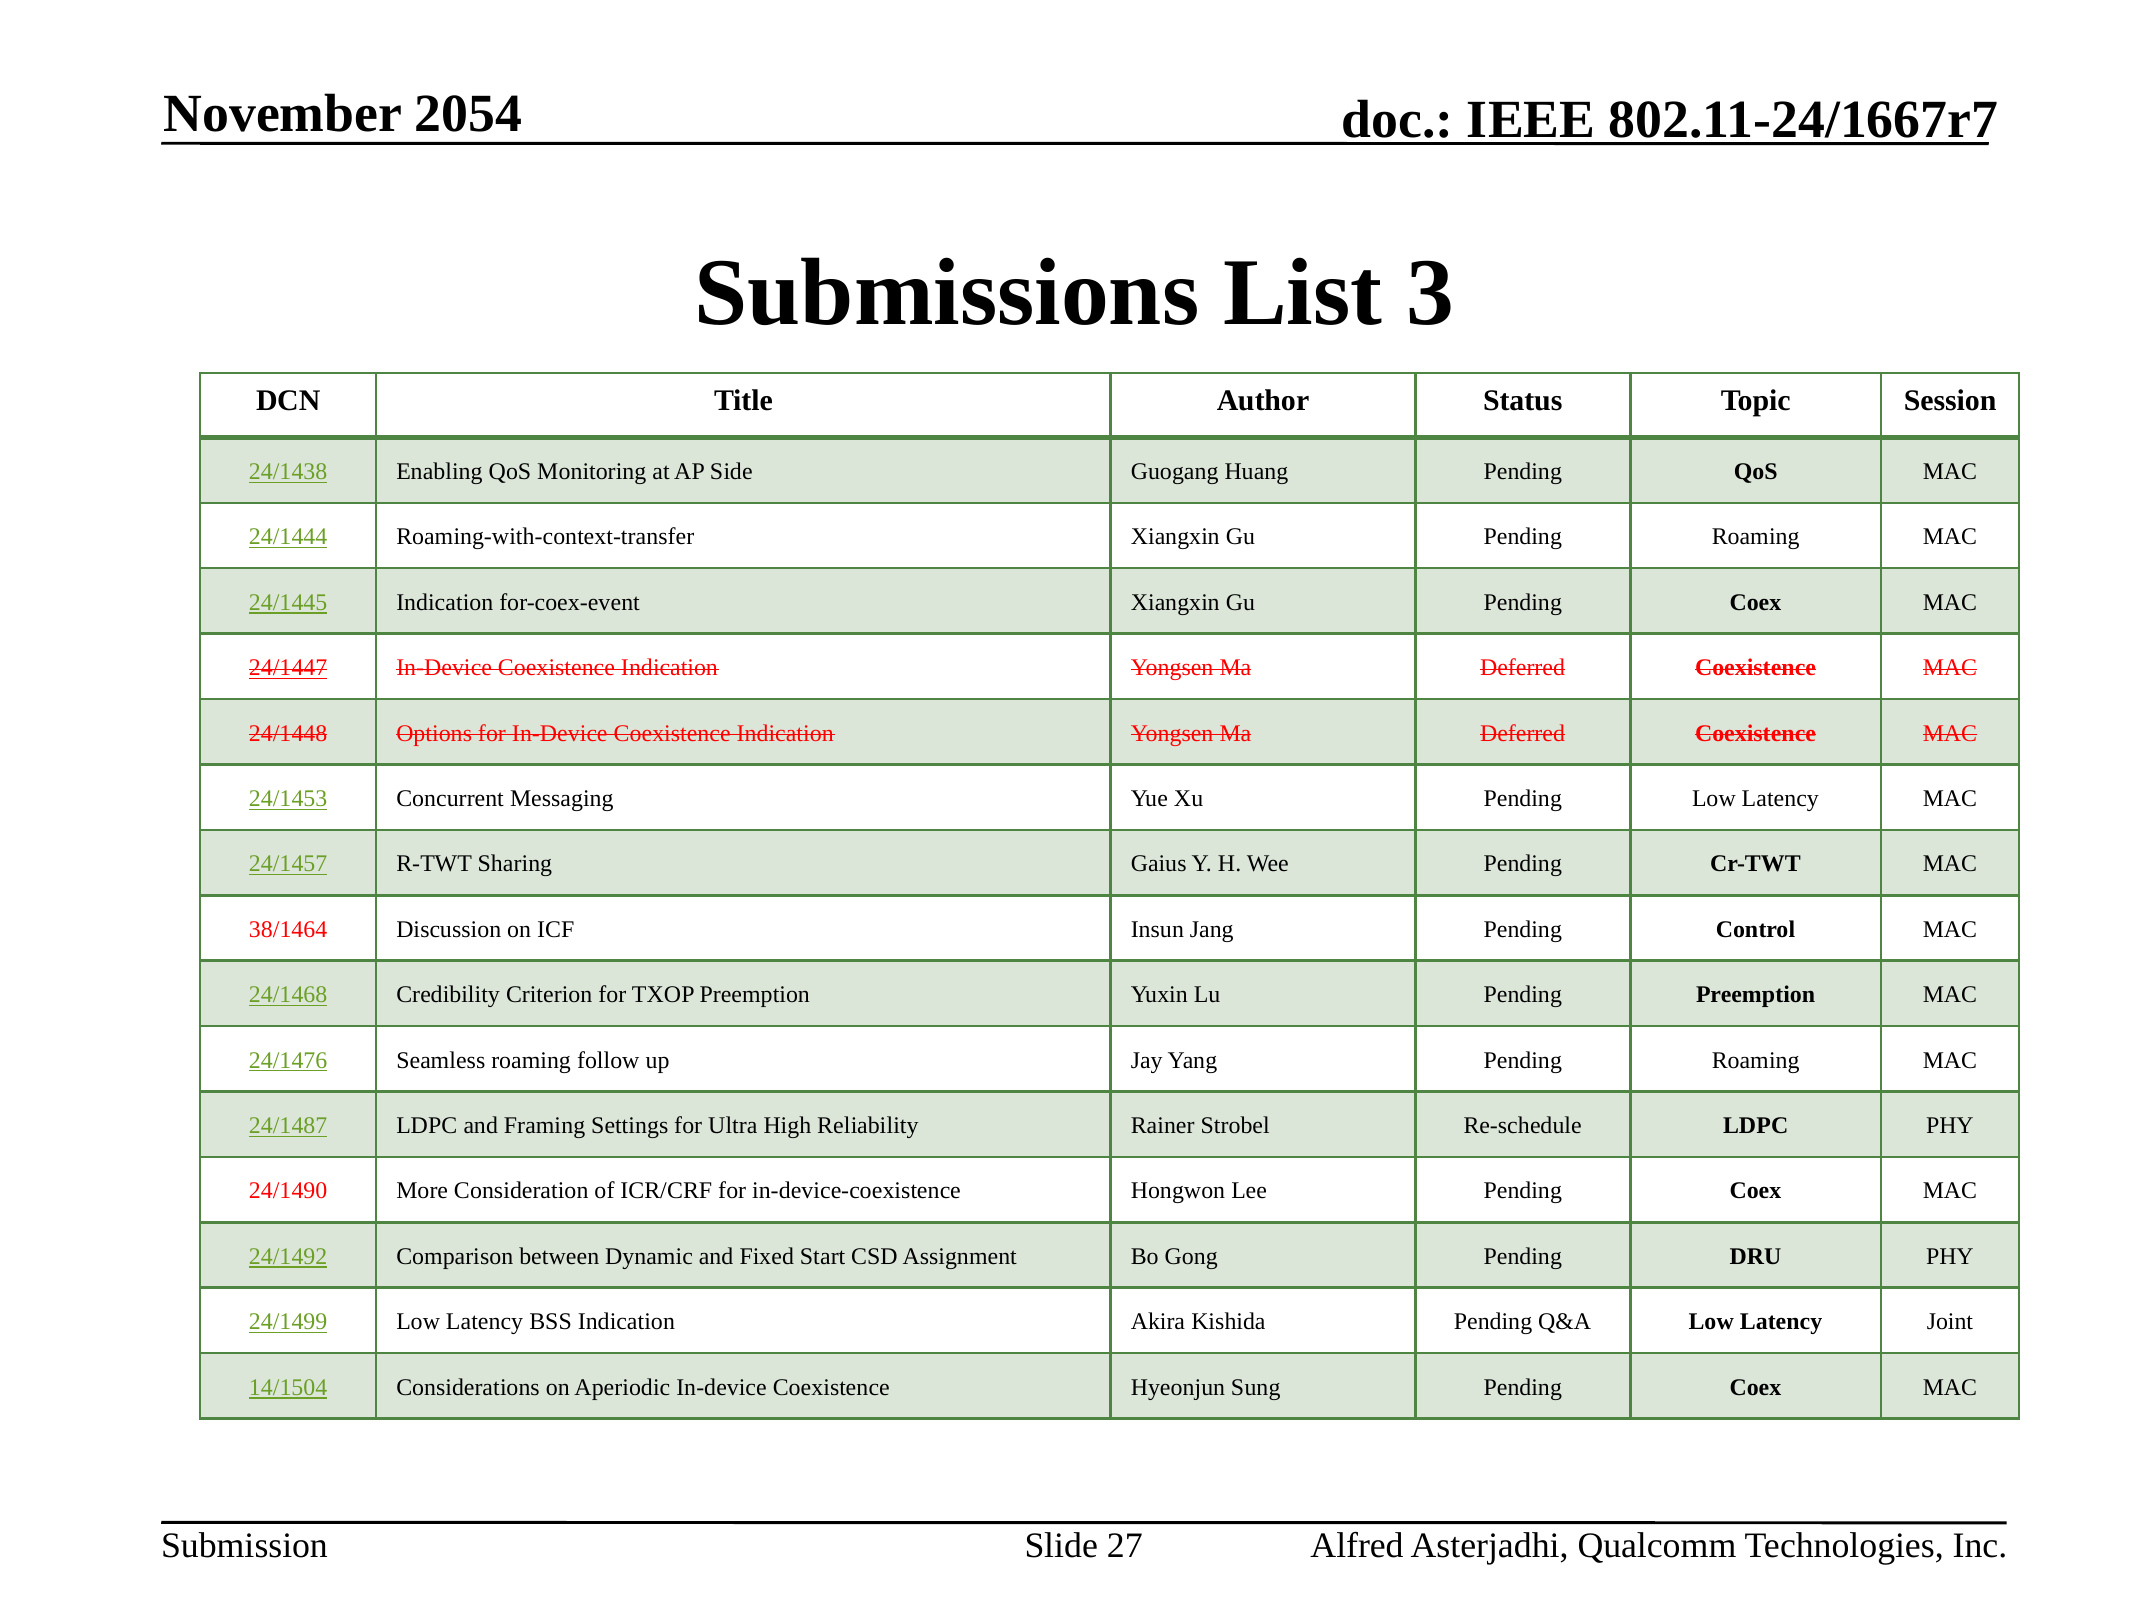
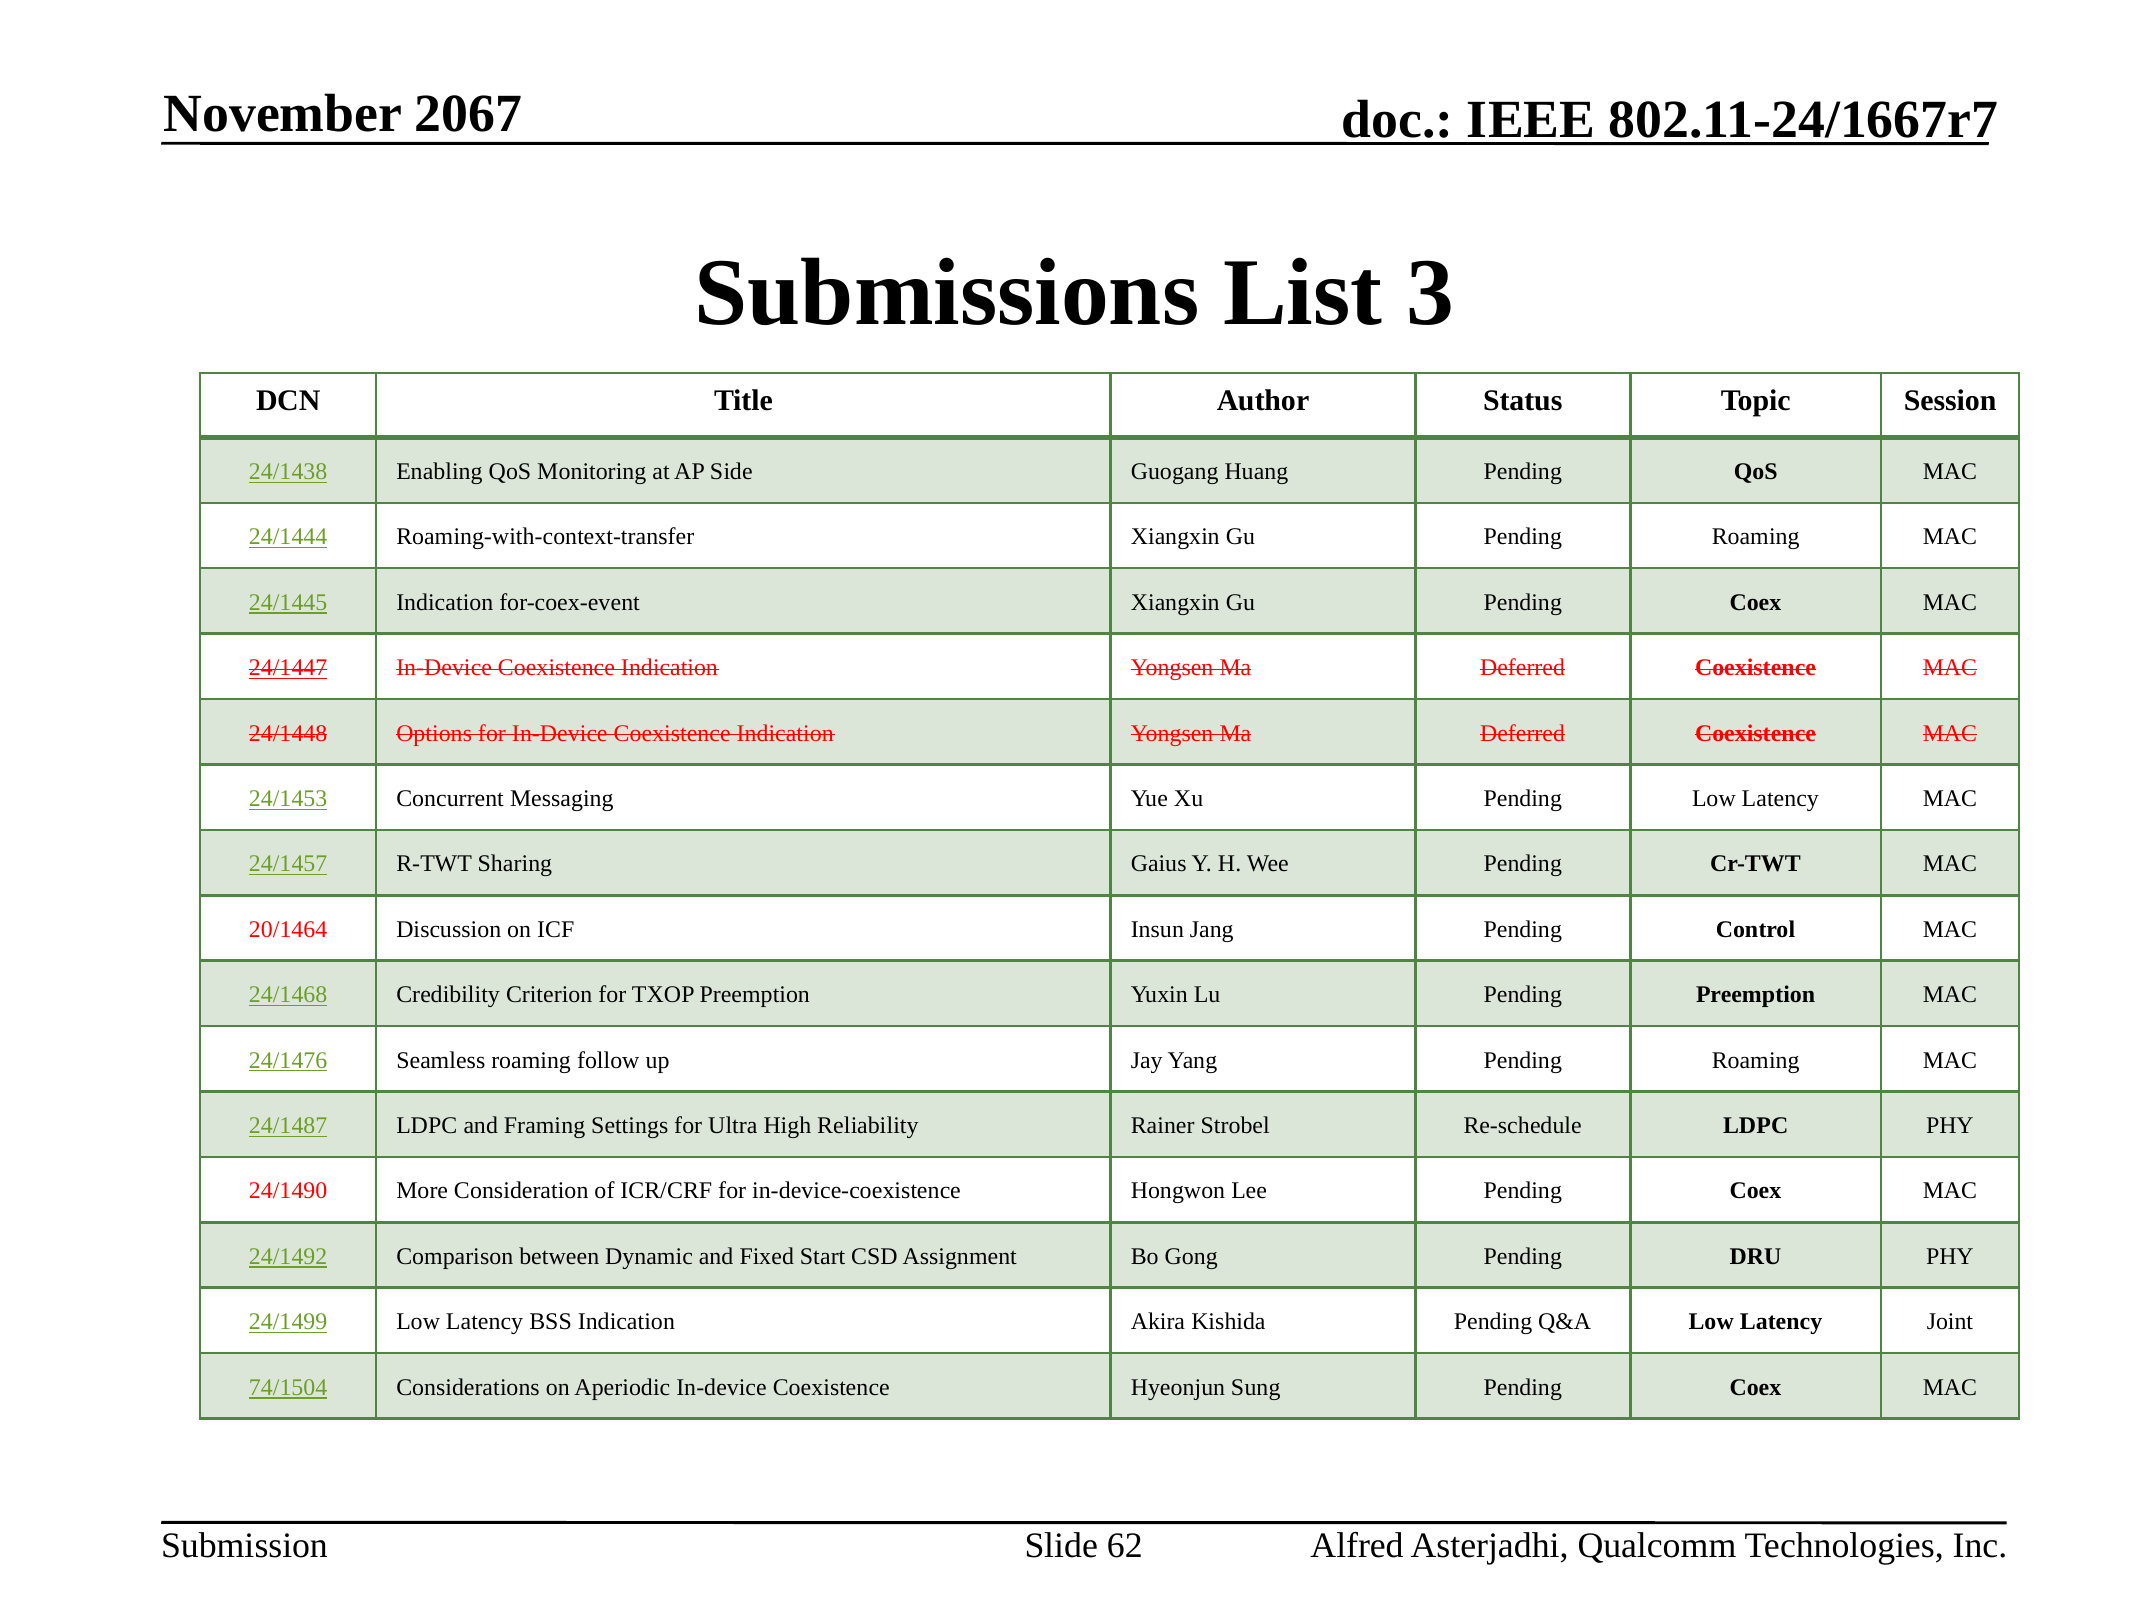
2054: 2054 -> 2067 (469, 114)
38/1464: 38/1464 -> 20/1464 (288, 930)
14/1504: 14/1504 -> 74/1504 (288, 1388)
27: 27 -> 62 (1125, 1547)
